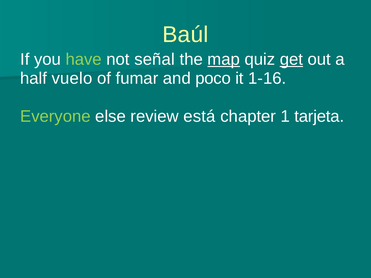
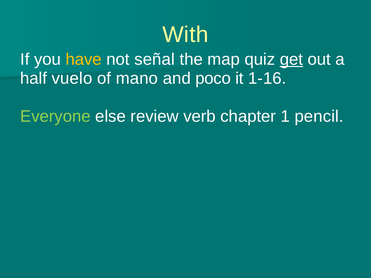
Baúl: Baúl -> With (185, 35)
have colour: light green -> yellow (84, 59)
map underline: present -> none (224, 59)
fumar: fumar -> mano (137, 79)
está: está -> verb (200, 117)
tarjeta: tarjeta -> pencil (319, 117)
